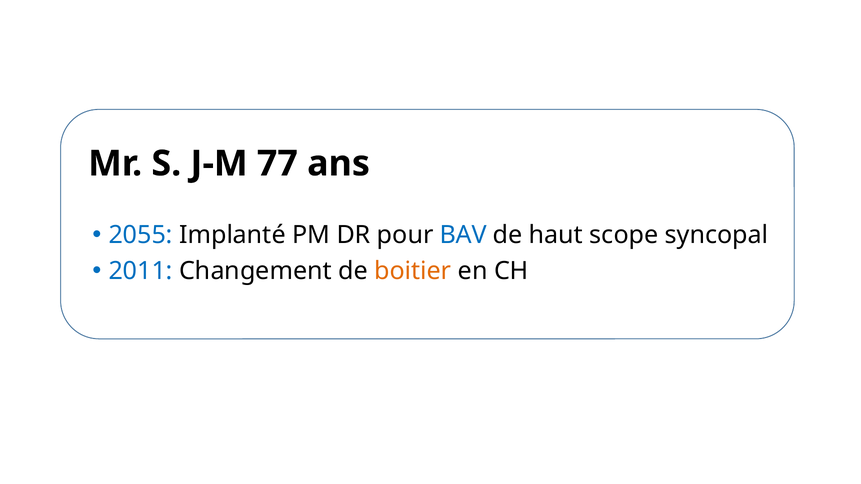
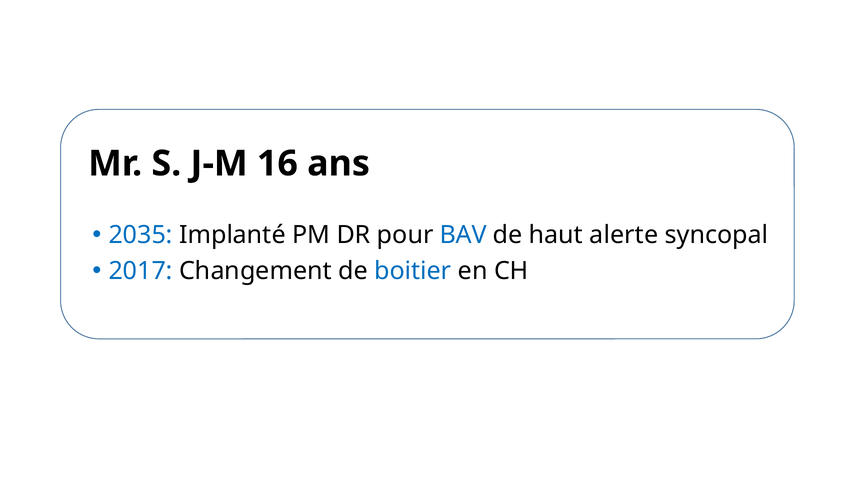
77: 77 -> 16 (277, 164)
2055: 2055 -> 2035 (141, 235)
scope: scope -> alerte (624, 235)
2011: 2011 -> 2017 (141, 271)
boitier colour: orange -> blue (413, 271)
